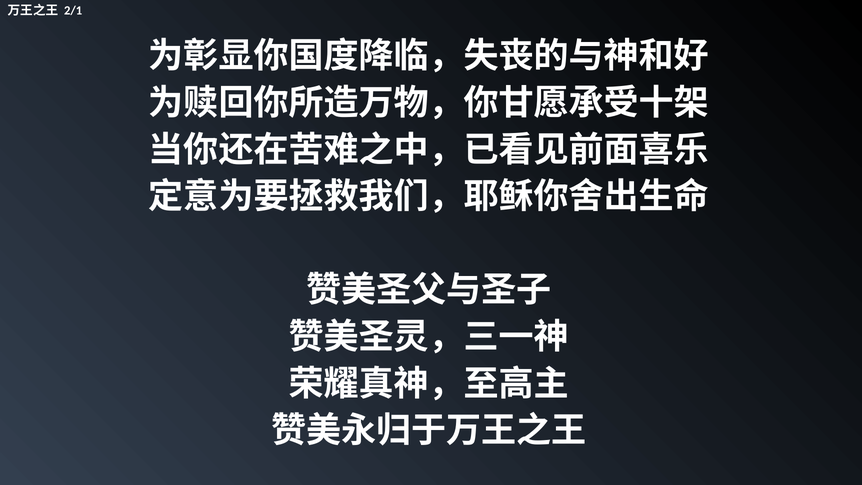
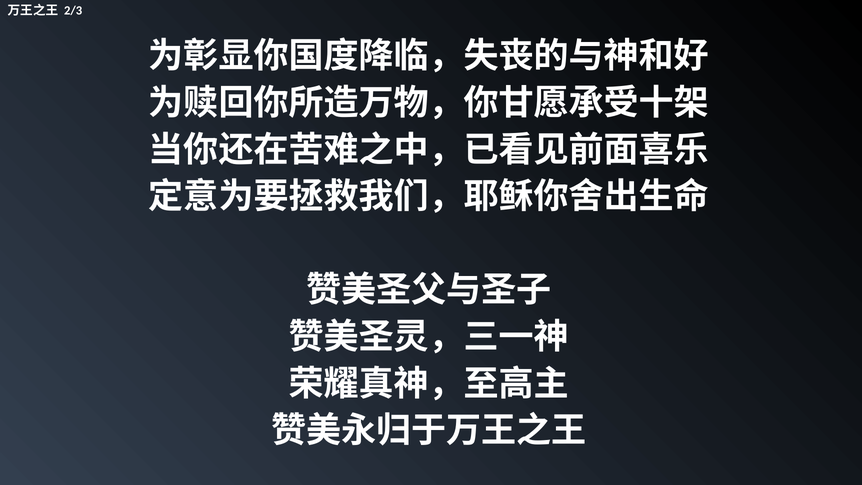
2/1: 2/1 -> 2/3 (73, 11)
